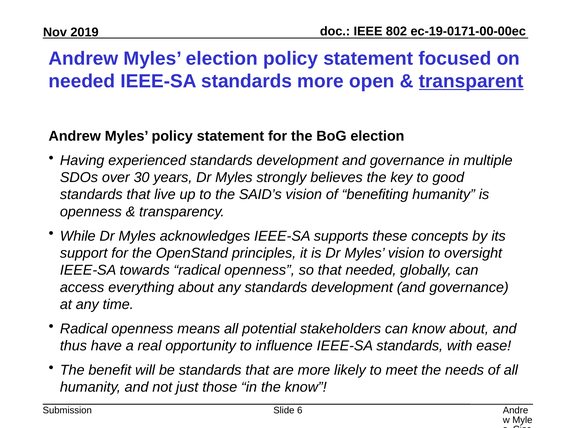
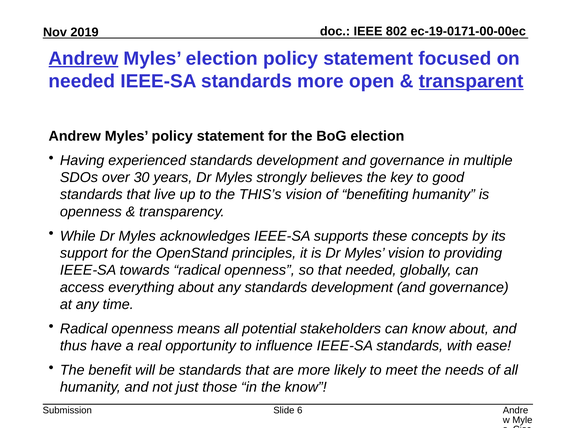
Andrew underline: none -> present (83, 58)
SAID’s: SAID’s -> THIS’s (260, 195)
oversight: oversight -> providing (473, 253)
